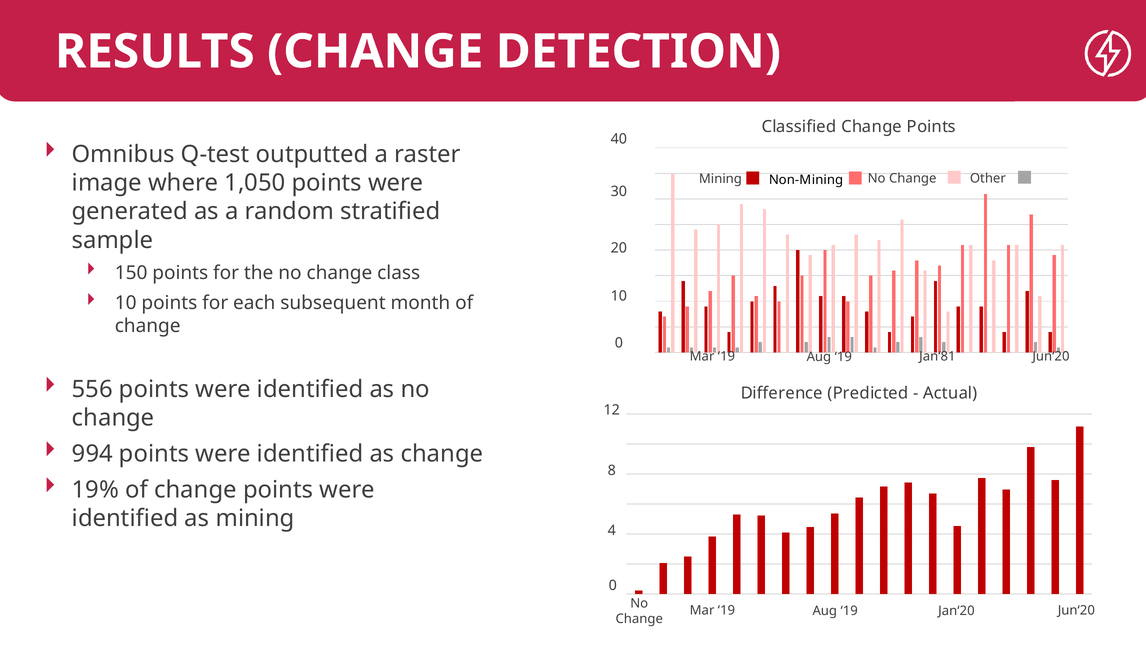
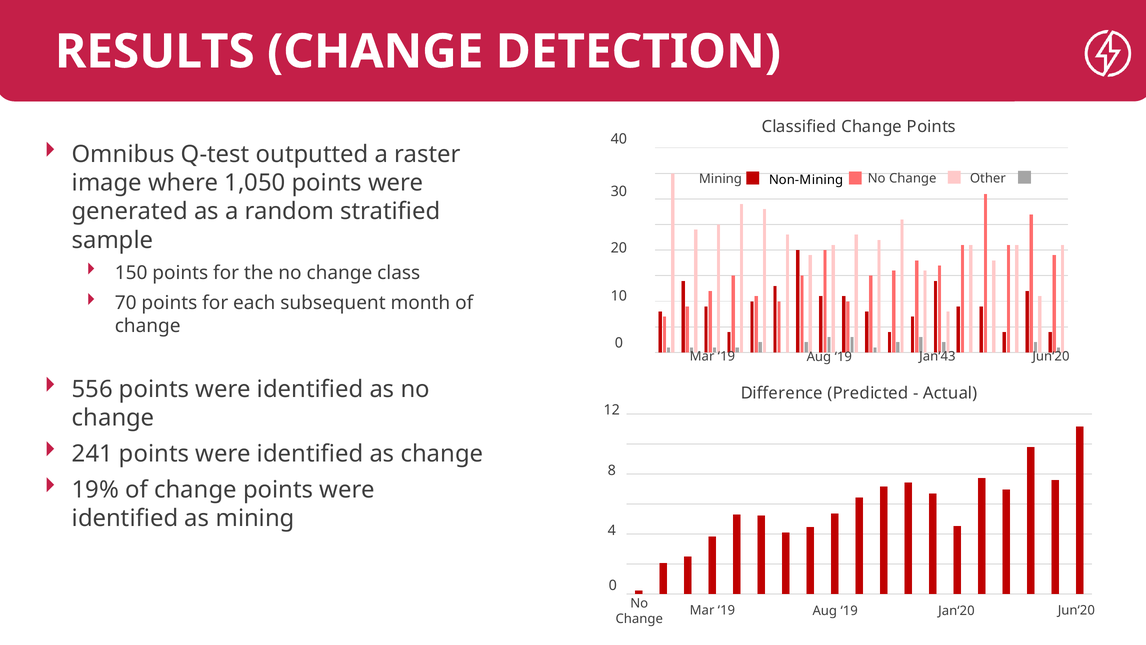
10: 10 -> 70 (126, 303)
Jan‘81: Jan‘81 -> Jan‘43 (937, 356)
994: 994 -> 241 (92, 454)
